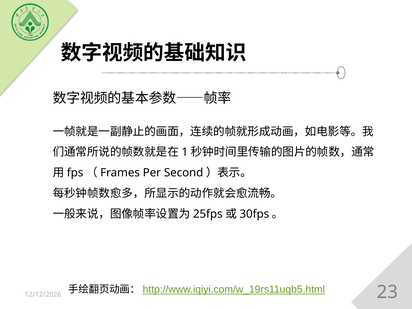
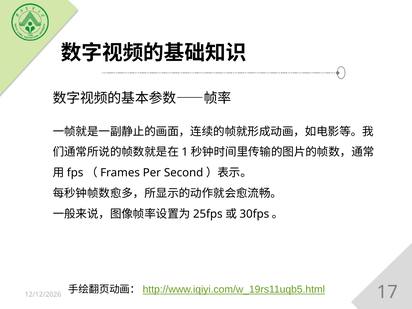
23: 23 -> 17 (387, 292)
